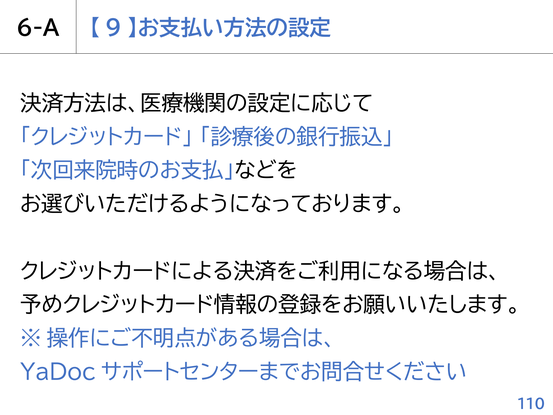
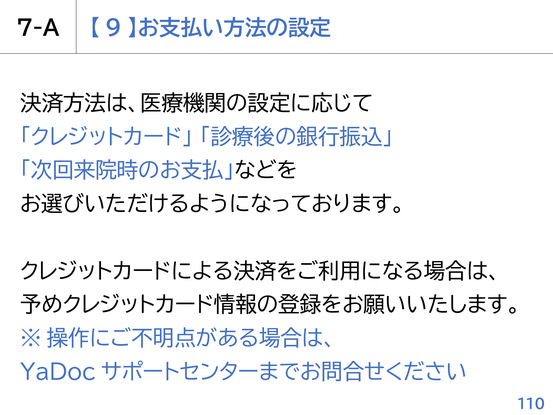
6-A: 6-A -> 7-A (38, 29)
